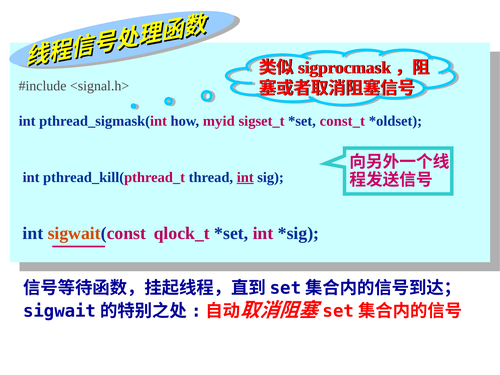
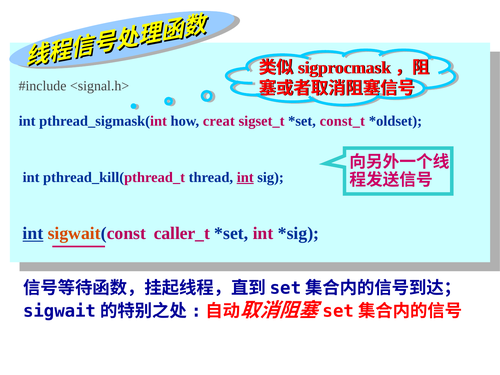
myid: myid -> creat (219, 121)
int underline: none -> present (33, 233)
qlock_t: qlock_t -> caller_t (182, 233)
